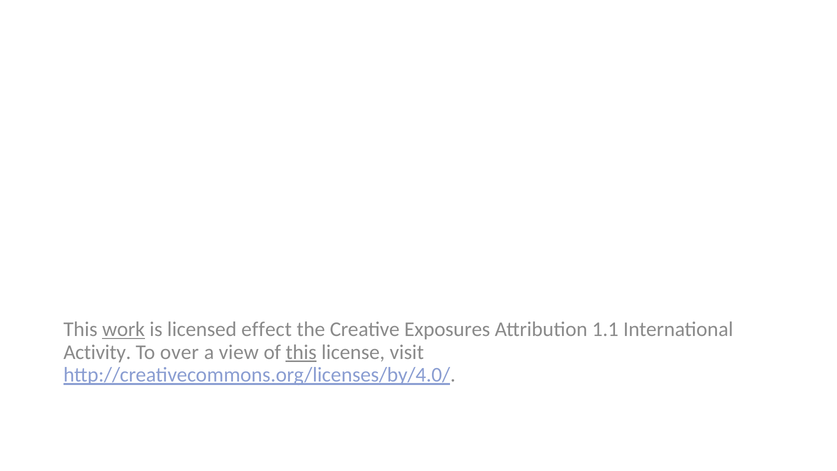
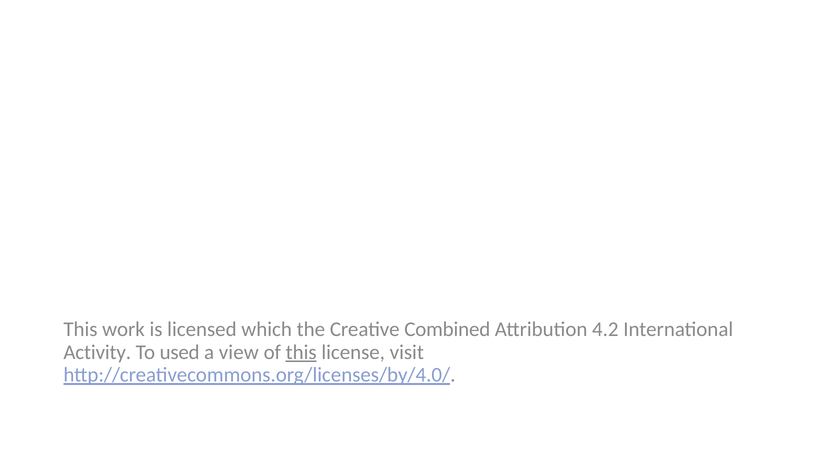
work underline: present -> none (124, 329)
effect: effect -> which (267, 329)
Exposures: Exposures -> Combined (447, 329)
1.1: 1.1 -> 4.2 (605, 329)
over: over -> used (180, 352)
